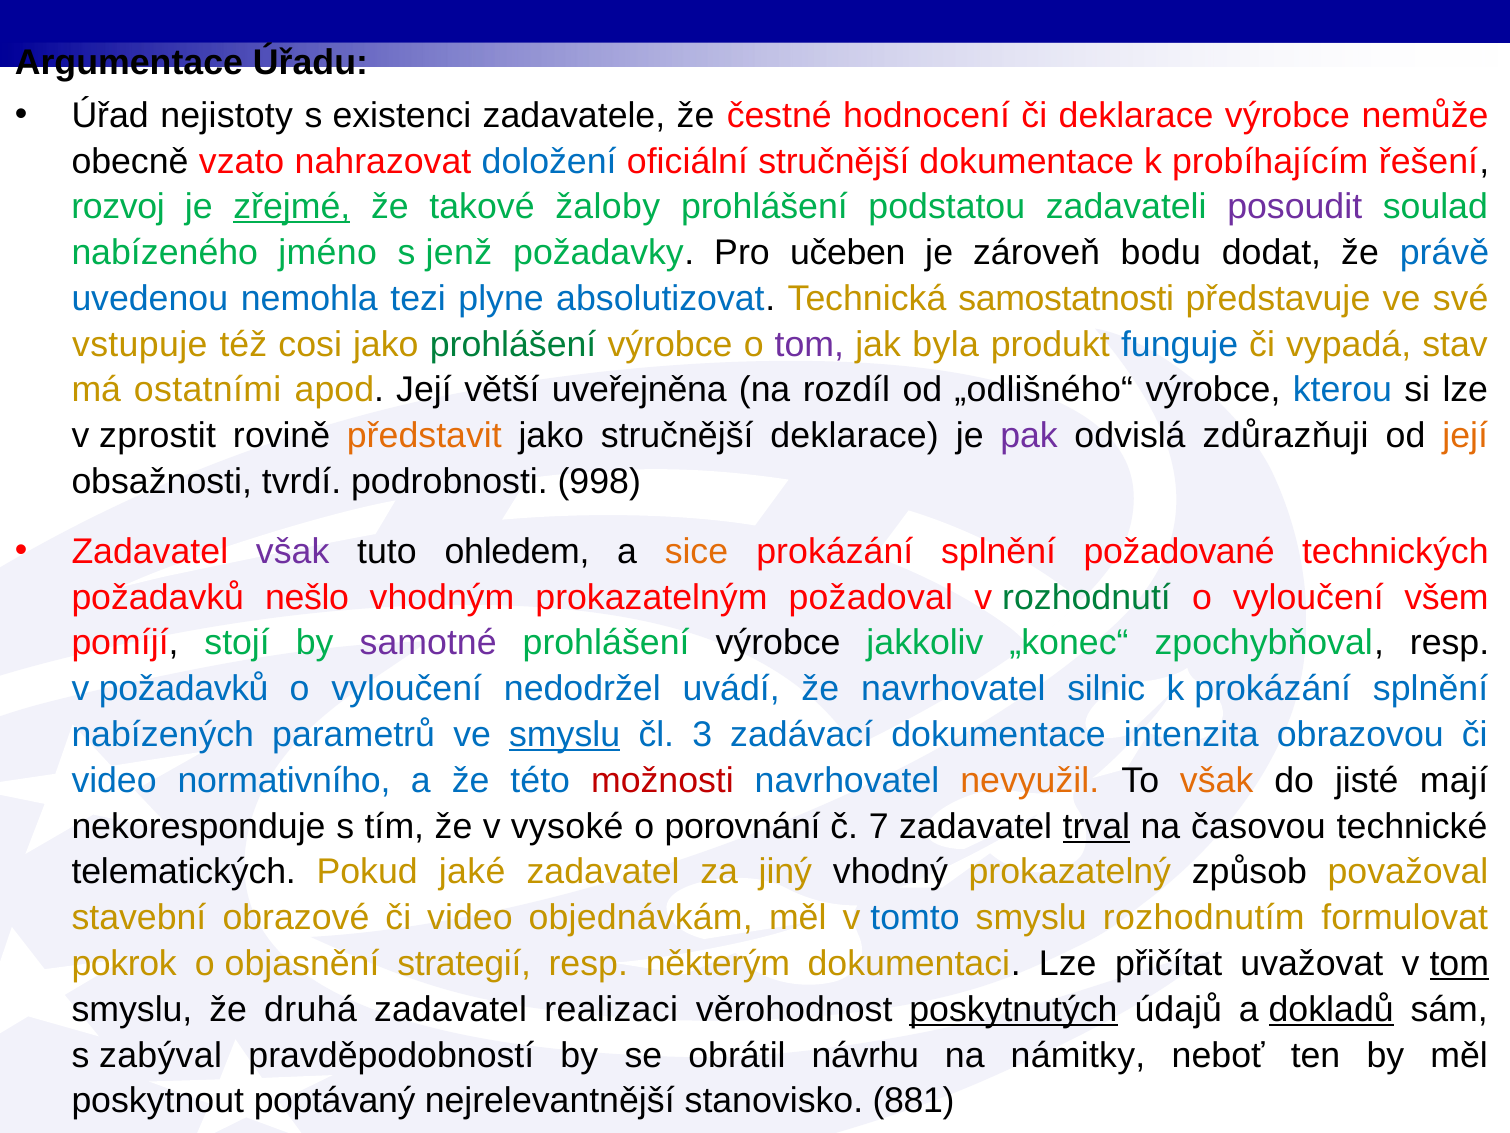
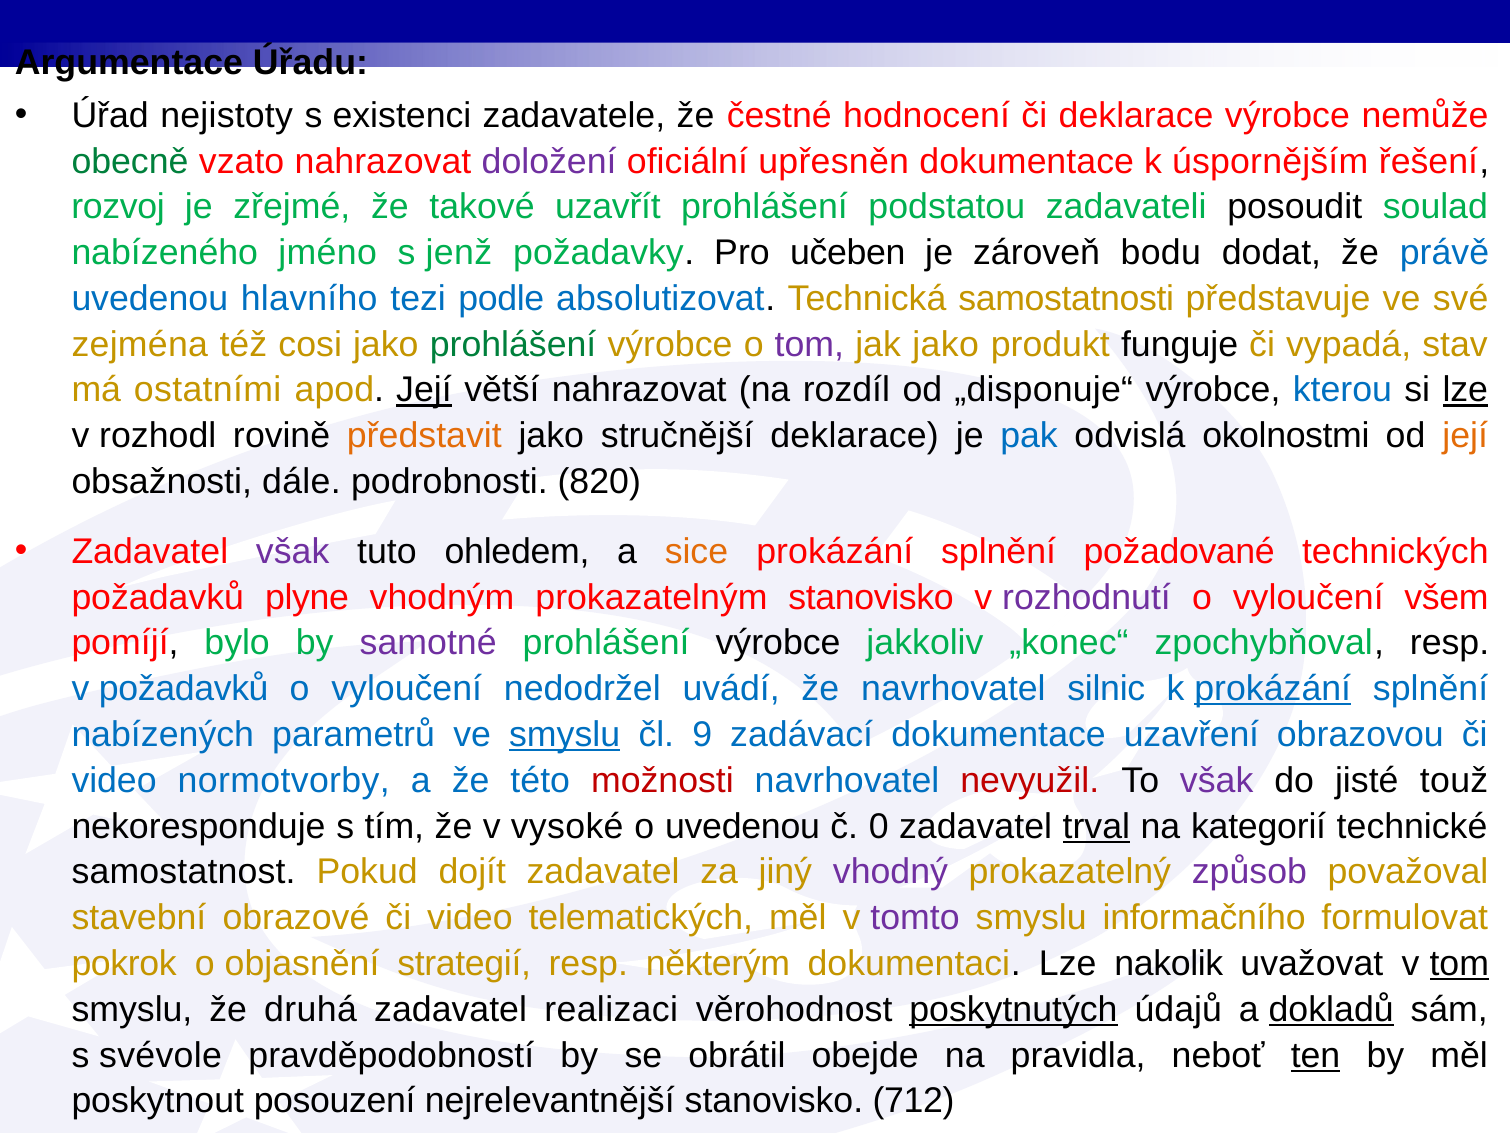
obecně colour: black -> green (130, 161)
doložení colour: blue -> purple (549, 161)
oficiální stručnější: stručnější -> upřesněn (834, 161)
probíhajícím: probíhajícím -> úspornějším (1270, 161)
zřejmé underline: present -> none (292, 207)
žaloby: žaloby -> uzavřít (608, 207)
posoudit colour: purple -> black (1295, 207)
nemohla: nemohla -> hlavního (309, 298)
plyne: plyne -> podle (501, 298)
vstupuje: vstupuje -> zejména (140, 344)
jak byla: byla -> jako (946, 344)
funguje colour: blue -> black (1180, 344)
Její underline: none -> present (424, 390)
větší uveřejněna: uveřejněna -> nahrazovat (639, 390)
„odlišného“: „odlišného“ -> „disponuje“ (1044, 390)
lze underline: none -> present (1465, 390)
zprostit: zprostit -> rozhodl (158, 436)
pak colour: purple -> blue (1029, 436)
zdůrazňuji: zdůrazňuji -> okolnostmi (1286, 436)
tvrdí: tvrdí -> dále (301, 482)
998: 998 -> 820 (599, 482)
nešlo: nešlo -> plyne (307, 597)
prokazatelným požadoval: požadoval -> stanovisko (871, 597)
rozhodnutí colour: green -> purple (1086, 597)
stojí: stojí -> bylo (237, 643)
prokázání underline: none -> present (1273, 689)
3: 3 -> 9 (702, 734)
intenzita: intenzita -> uzavření (1191, 734)
normativního: normativního -> normotvorby (284, 780)
nevyužil colour: orange -> red (1030, 780)
však colour: orange -> purple (1217, 780)
mají: mají -> touž (1454, 780)
o porovnání: porovnání -> uvedenou (743, 826)
7: 7 -> 0 (879, 826)
časovou: časovou -> kategorií (1259, 826)
telematických: telematických -> samostatnost (184, 872)
jaké: jaké -> dojít (472, 872)
vhodný colour: black -> purple (890, 872)
způsob colour: black -> purple (1249, 872)
objednávkám: objednávkám -> telematických (641, 917)
tomto colour: blue -> purple (915, 917)
rozhodnutím: rozhodnutím -> informačního (1204, 917)
přičítat: přičítat -> nakolik (1169, 963)
zabýval: zabýval -> svévole (161, 1055)
návrhu: návrhu -> obejde (865, 1055)
námitky: námitky -> pravidla (1078, 1055)
ten underline: none -> present (1316, 1055)
poptávaný: poptávaný -> posouzení (335, 1101)
881: 881 -> 712 (914, 1101)
